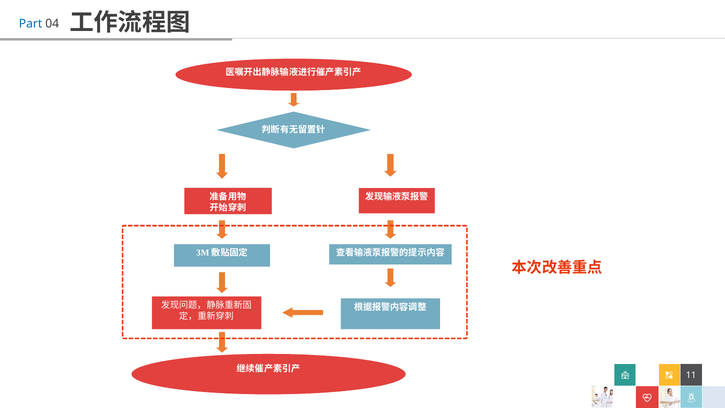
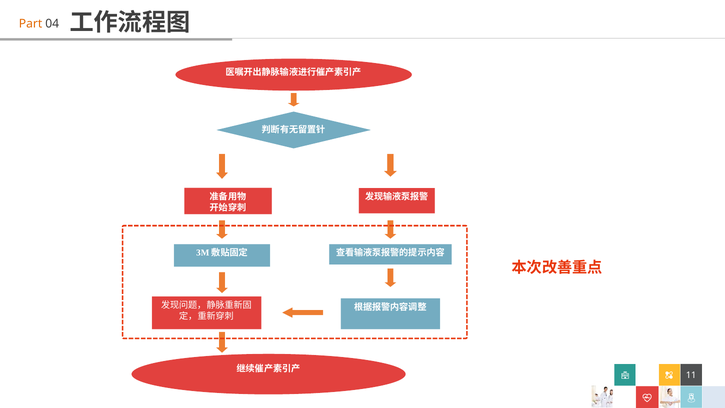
Part colour: blue -> orange (31, 24)
